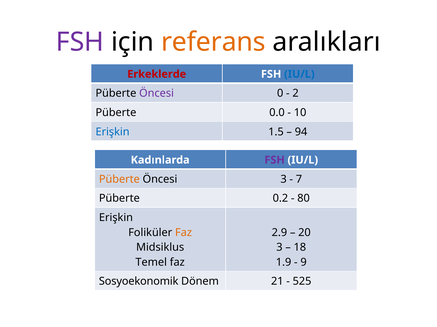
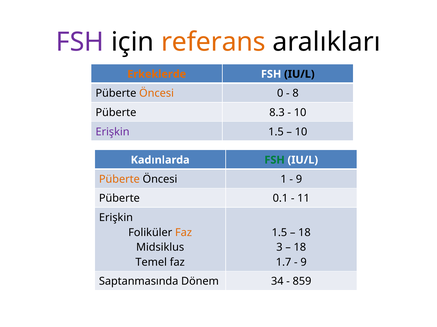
Erkeklerde colour: red -> orange (157, 74)
IU/L colour: blue -> black (299, 74)
Öncesi colour: purple -> orange (157, 94)
2: 2 -> 8 (296, 94)
0.0: 0.0 -> 8.3 (277, 113)
Erişkin colour: blue -> purple (113, 132)
94: 94 -> 10 (301, 132)
FSH colour: purple -> green (275, 160)
Öncesi 3: 3 -> 1 (284, 180)
7: 7 -> 9 (299, 180)
0.2: 0.2 -> 0.1 (280, 199)
80: 80 -> 11 (304, 199)
2.9: 2.9 -> 1.5 (279, 233)
20: 20 -> 18 (304, 233)
1.9: 1.9 -> 1.7 (284, 263)
Sosyoekonomik: Sosyoekonomik -> Saptanmasında (139, 282)
21: 21 -> 34 (277, 282)
525: 525 -> 859 (302, 282)
